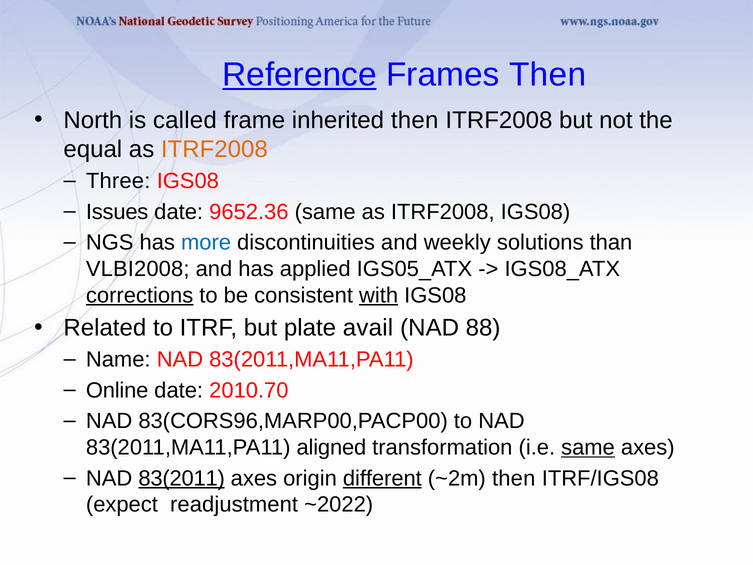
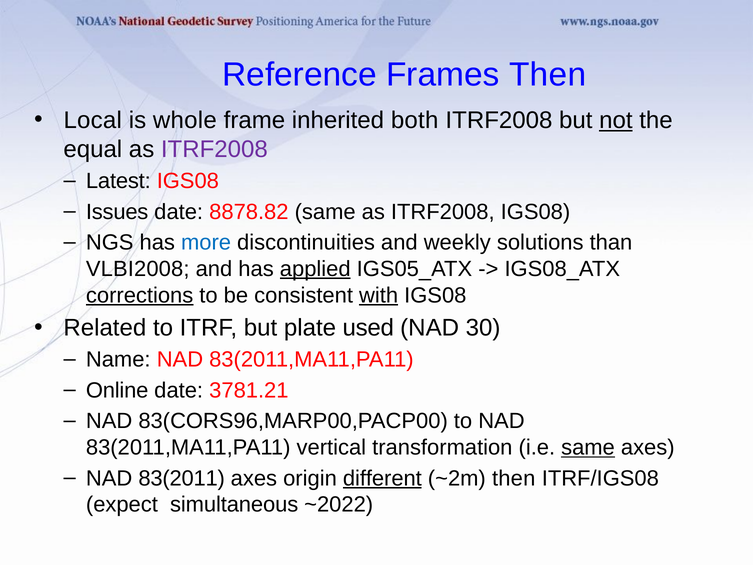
Reference underline: present -> none (299, 74)
North: North -> Local (93, 120)
called: called -> whole (185, 120)
inherited then: then -> both (415, 120)
not underline: none -> present (616, 120)
ITRF2008 colour: orange -> purple (214, 149)
Three: Three -> Latest (118, 181)
9652.36: 9652.36 -> 8878.82 (249, 212)
applied underline: none -> present (315, 269)
avail: avail -> used (368, 328)
88: 88 -> 30 (483, 328)
2010.70: 2010.70 -> 3781.21 (249, 390)
aligned: aligned -> vertical (331, 447)
83(2011 underline: present -> none (182, 478)
readjustment: readjustment -> simultaneous (234, 504)
